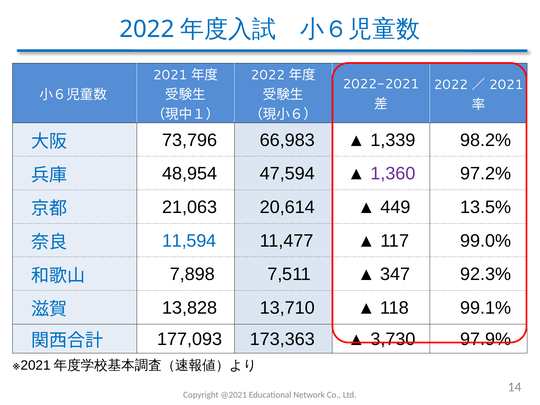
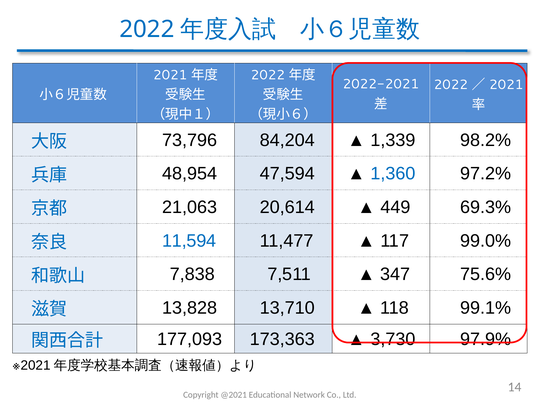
66,983: 66,983 -> 84,204 (287, 140)
1,360 colour: purple -> blue (393, 174)
13.5%: 13.5% -> 69.3% (486, 207)
7,898: 7,898 -> 7,838 (192, 274)
92.3%: 92.3% -> 75.6% (486, 274)
